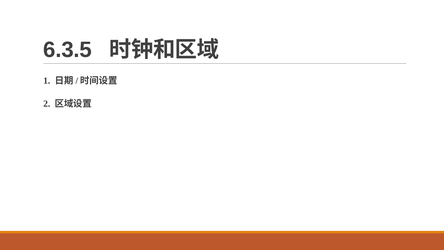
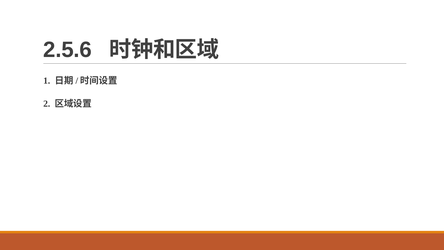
6.3.5: 6.3.5 -> 2.5.6 (68, 50)
